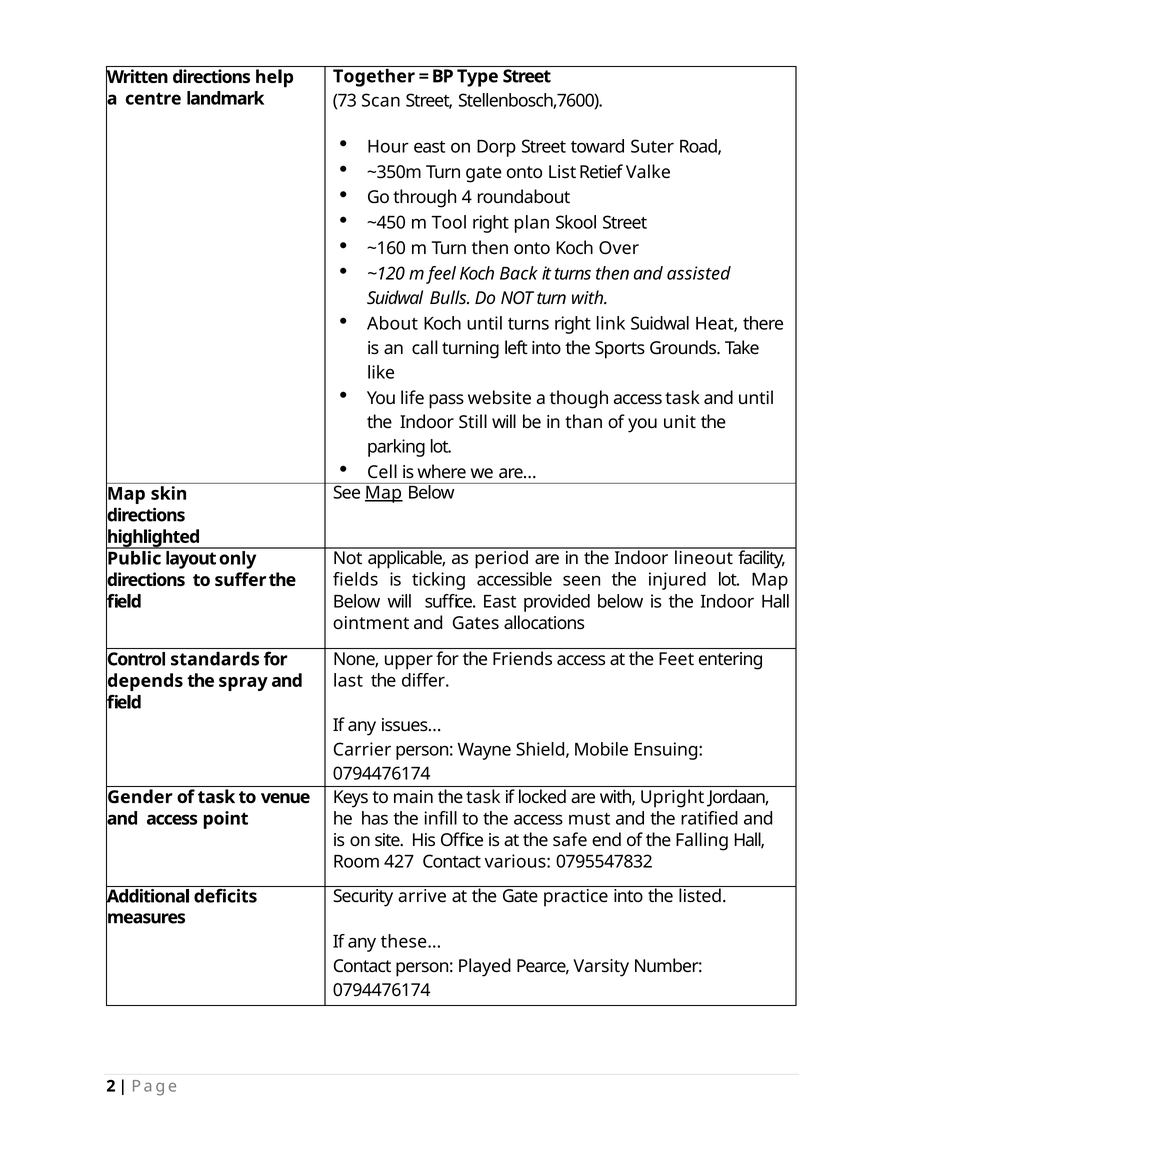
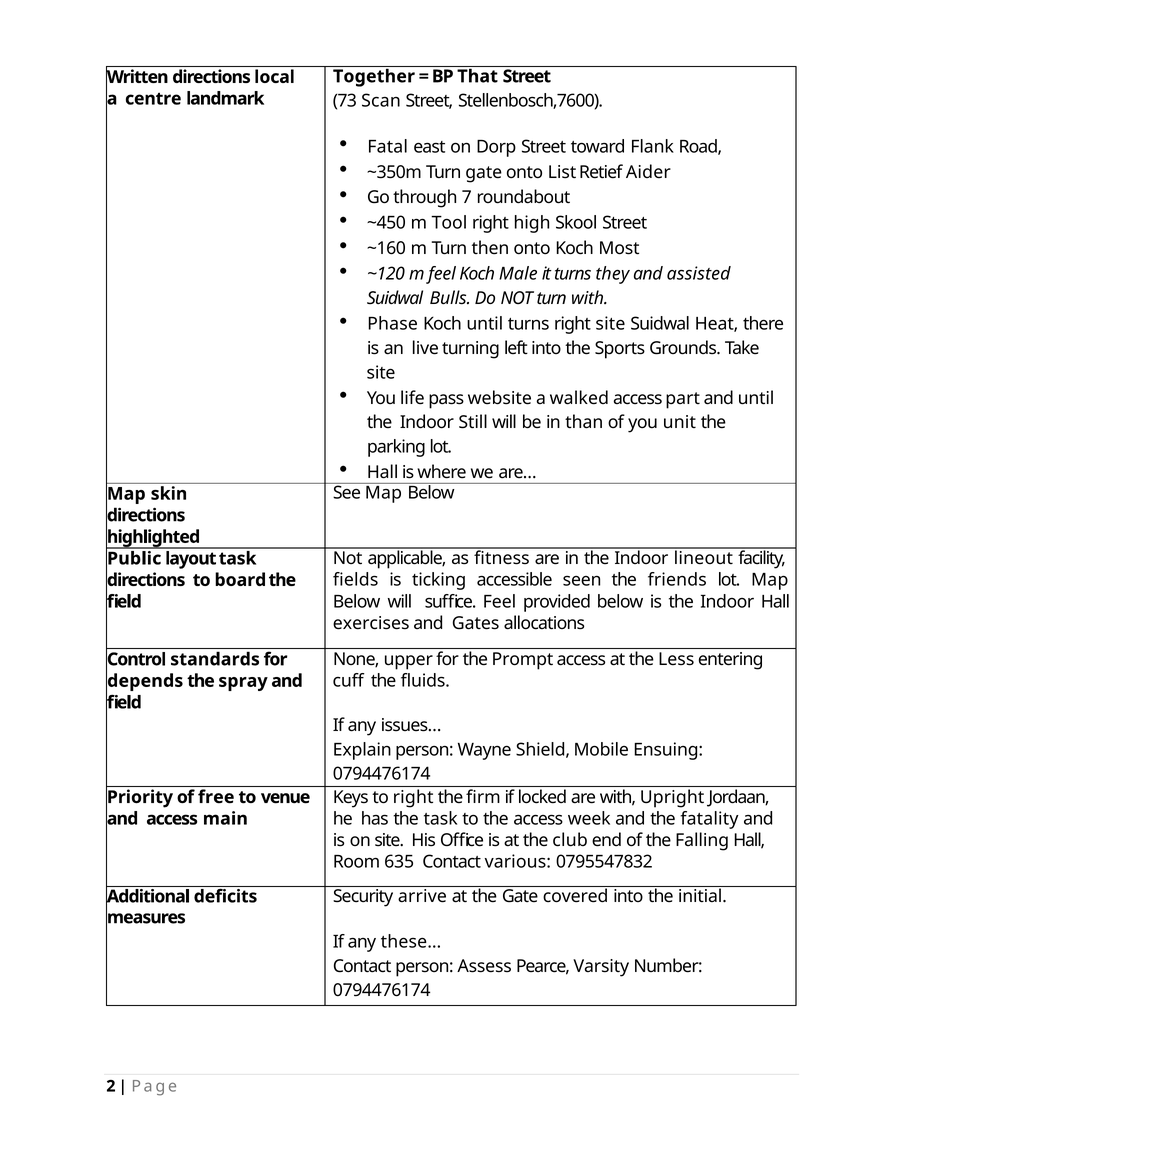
Type: Type -> That (478, 76)
help: help -> local (275, 77)
Hour: Hour -> Fatal (388, 147)
Suter: Suter -> Flank (652, 147)
Valke: Valke -> Aider (648, 172)
4: 4 -> 7 (467, 198)
plan: plan -> high (532, 223)
Over: Over -> Most (619, 249)
Back: Back -> Male (518, 274)
turns then: then -> they (612, 274)
About: About -> Phase (393, 324)
right link: link -> site (610, 324)
call: call -> live (425, 348)
like: like -> site (381, 373)
though: though -> walked (579, 398)
access task: task -> part (683, 398)
Cell: Cell -> Hall (383, 472)
Map underline: present -> none (383, 493)
period: period -> fitness (502, 559)
layout only: only -> task (238, 559)
injured: injured -> friends (677, 580)
suffer: suffer -> board (240, 580)
suffice East: East -> Feel (499, 602)
ointment: ointment -> exercises (371, 623)
Friends: Friends -> Prompt (522, 659)
Feet: Feet -> Less (676, 659)
last: last -> cuff (348, 681)
differ: differ -> fluids (425, 681)
Carrier: Carrier -> Explain (362, 750)
to main: main -> right (413, 797)
the task: task -> firm (483, 797)
Gender: Gender -> Priority (140, 797)
of task: task -> free (216, 797)
the infill: infill -> task (441, 819)
must: must -> week (589, 819)
ratified: ratified -> fatality (709, 819)
point: point -> main (225, 819)
safe: safe -> club (570, 840)
427: 427 -> 635 (399, 862)
practice: practice -> covered (576, 897)
listed: listed -> initial (702, 897)
Played: Played -> Assess (485, 966)
